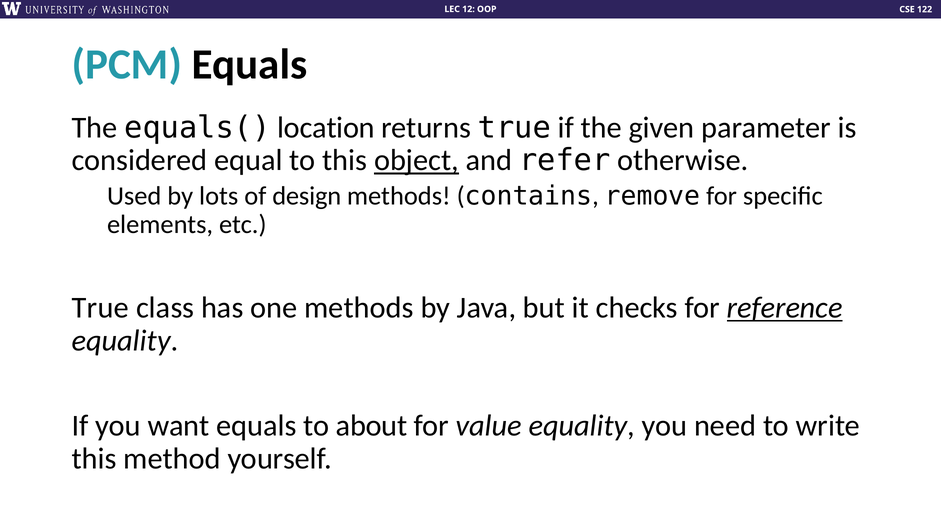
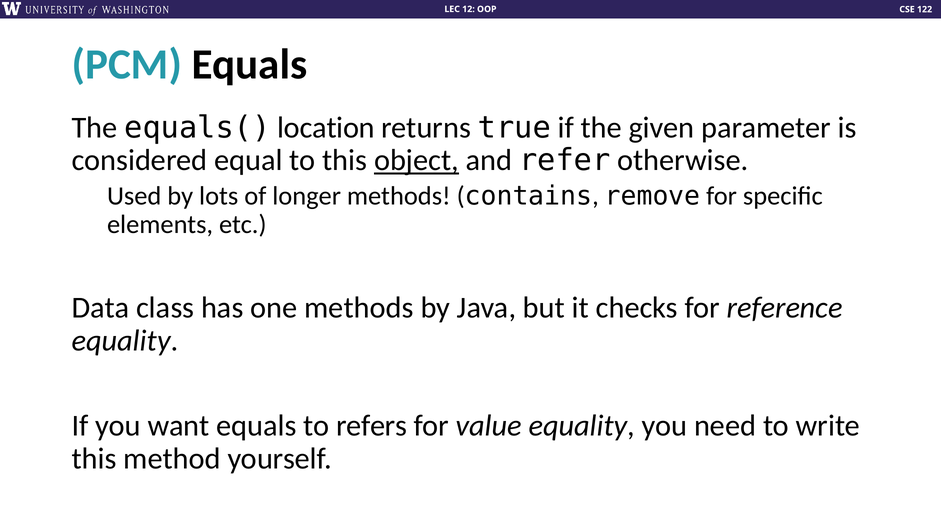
design: design -> longer (307, 196)
True: True -> Data (101, 308)
reference underline: present -> none (785, 308)
about: about -> refers (372, 426)
